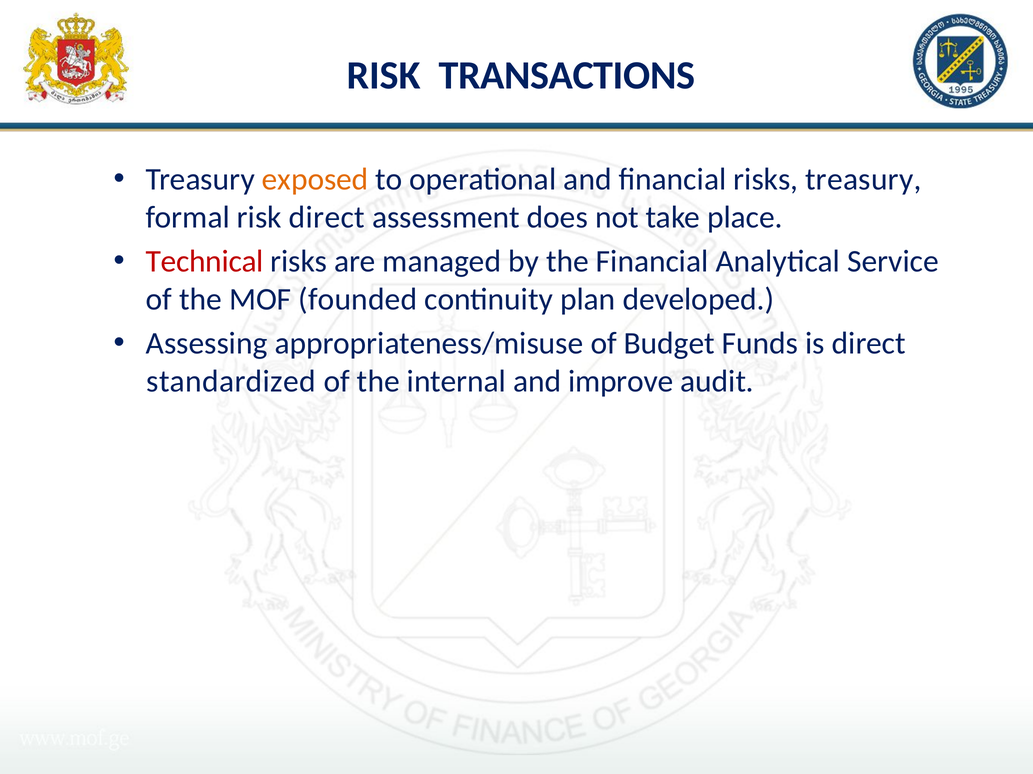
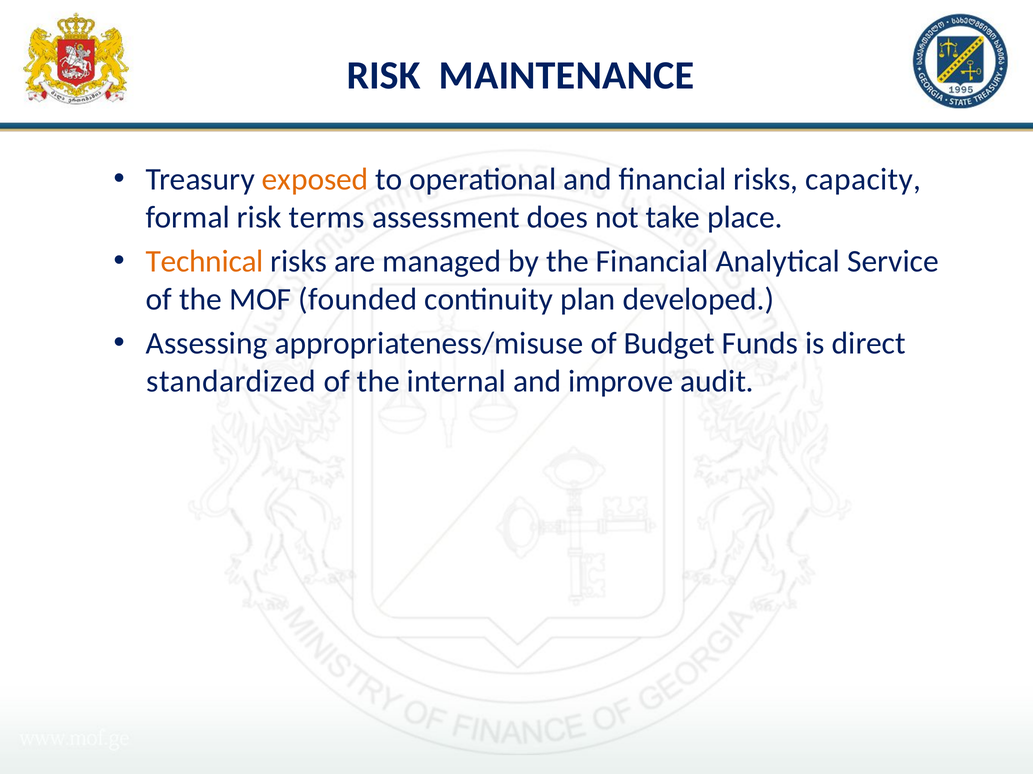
TRANSACTIONS: TRANSACTIONS -> MAINTENANCE (567, 75)
risks treasury: treasury -> capacity (863, 180)
risk direct: direct -> terms (327, 217)
Technical colour: red -> orange (205, 262)
